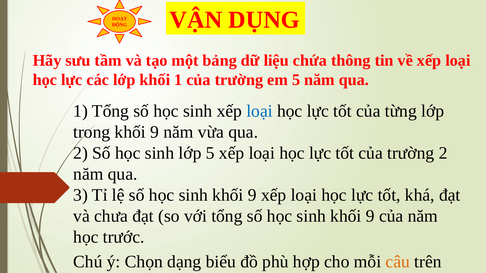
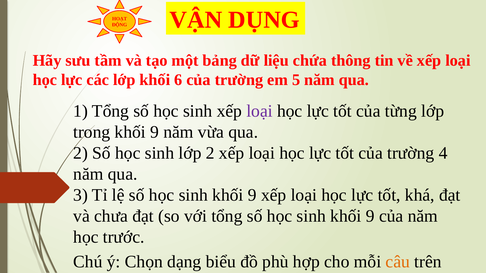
khối 1: 1 -> 6 (178, 80)
loại colour: blue -> purple (260, 111)
lớp 5: 5 -> 2 (210, 153)
trường 2: 2 -> 4 (443, 153)
